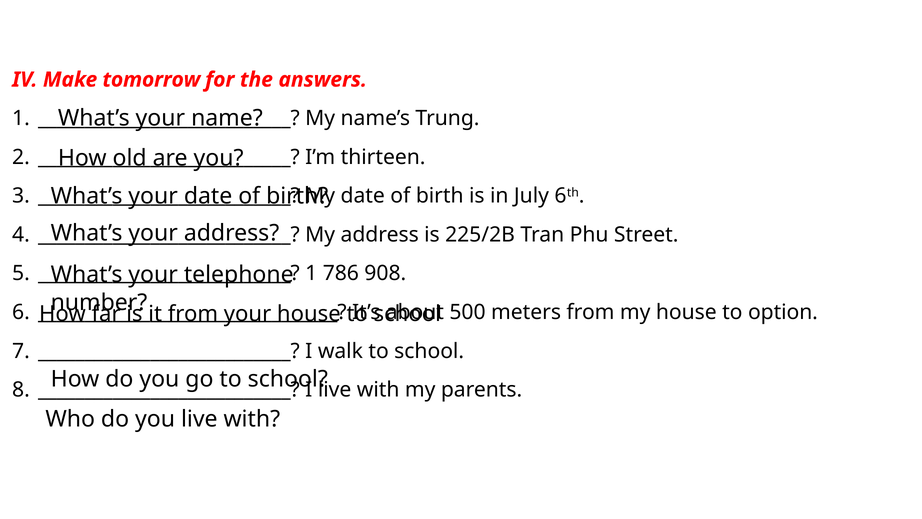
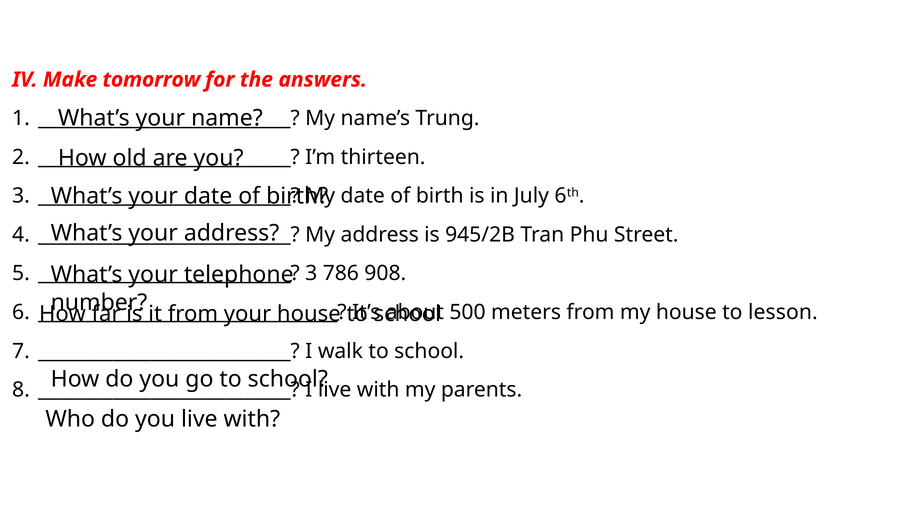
225/2B: 225/2B -> 945/2B (480, 235)
1: 1 -> 3 (311, 273)
option: option -> lesson (783, 312)
